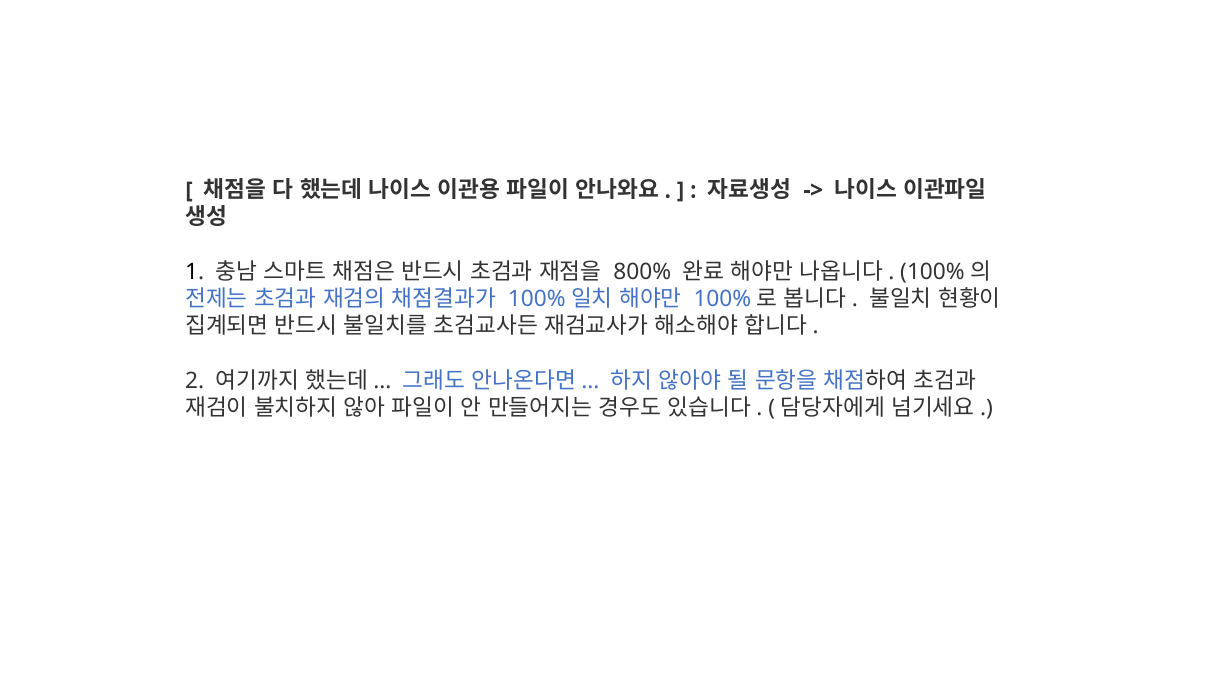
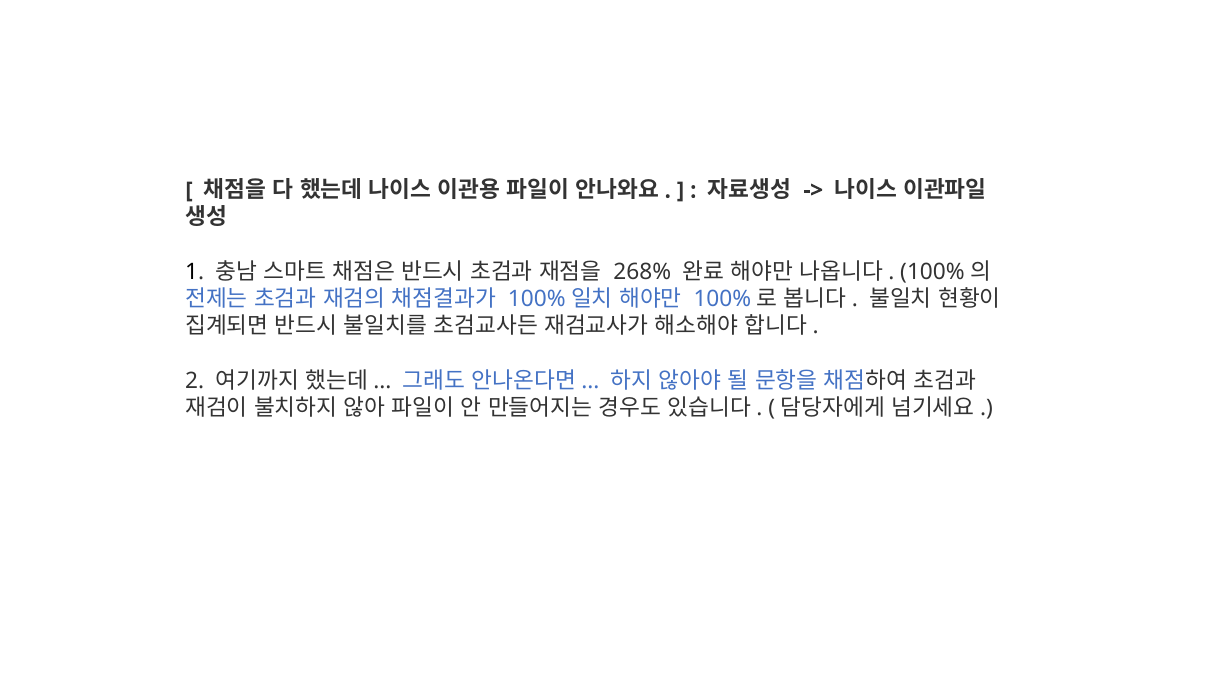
800%: 800% -> 268% (642, 272)
